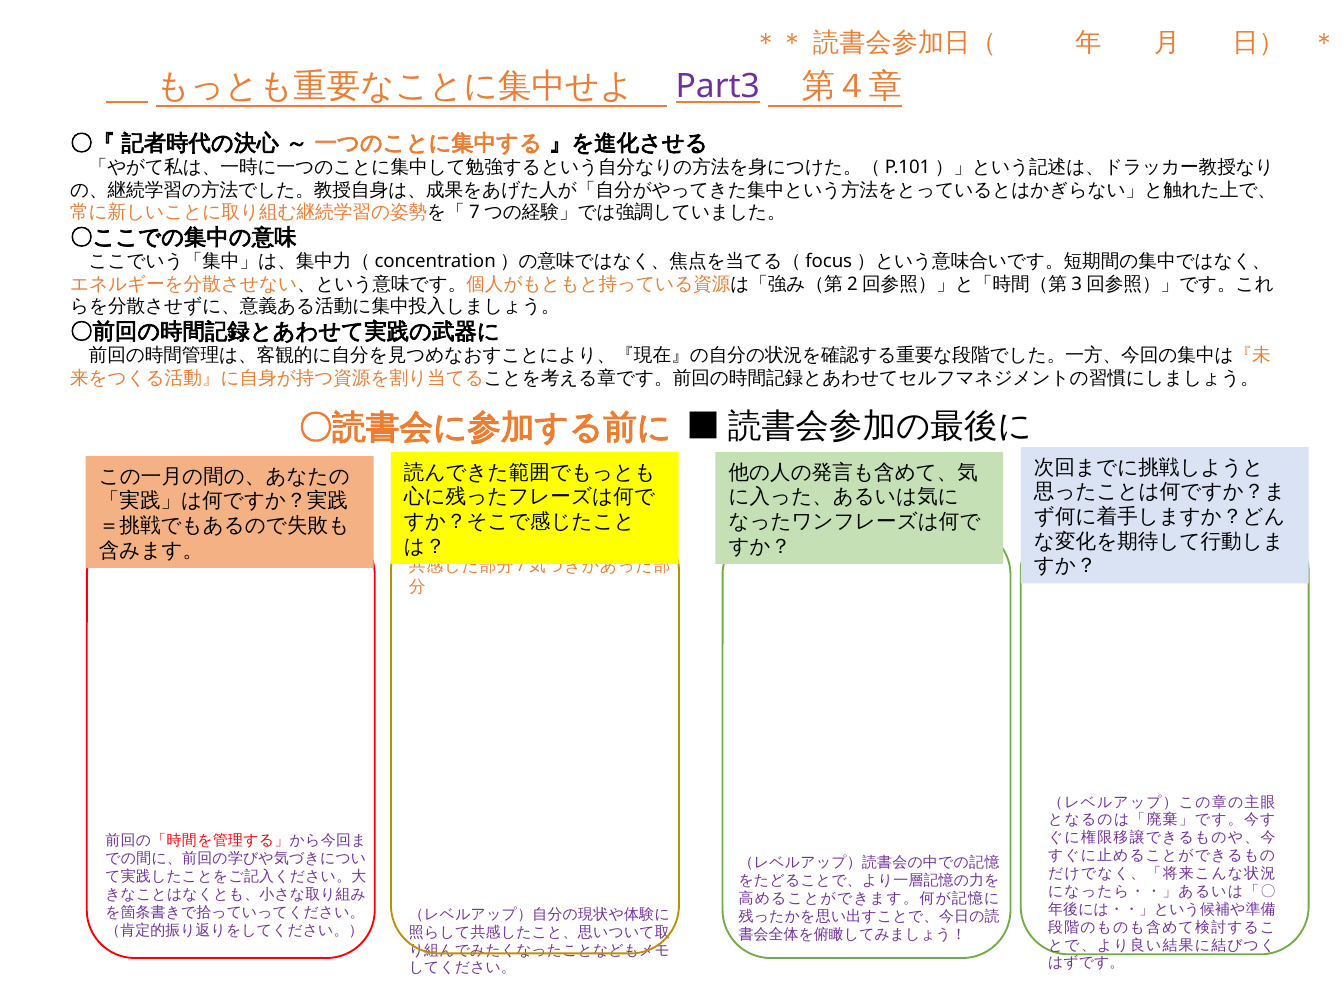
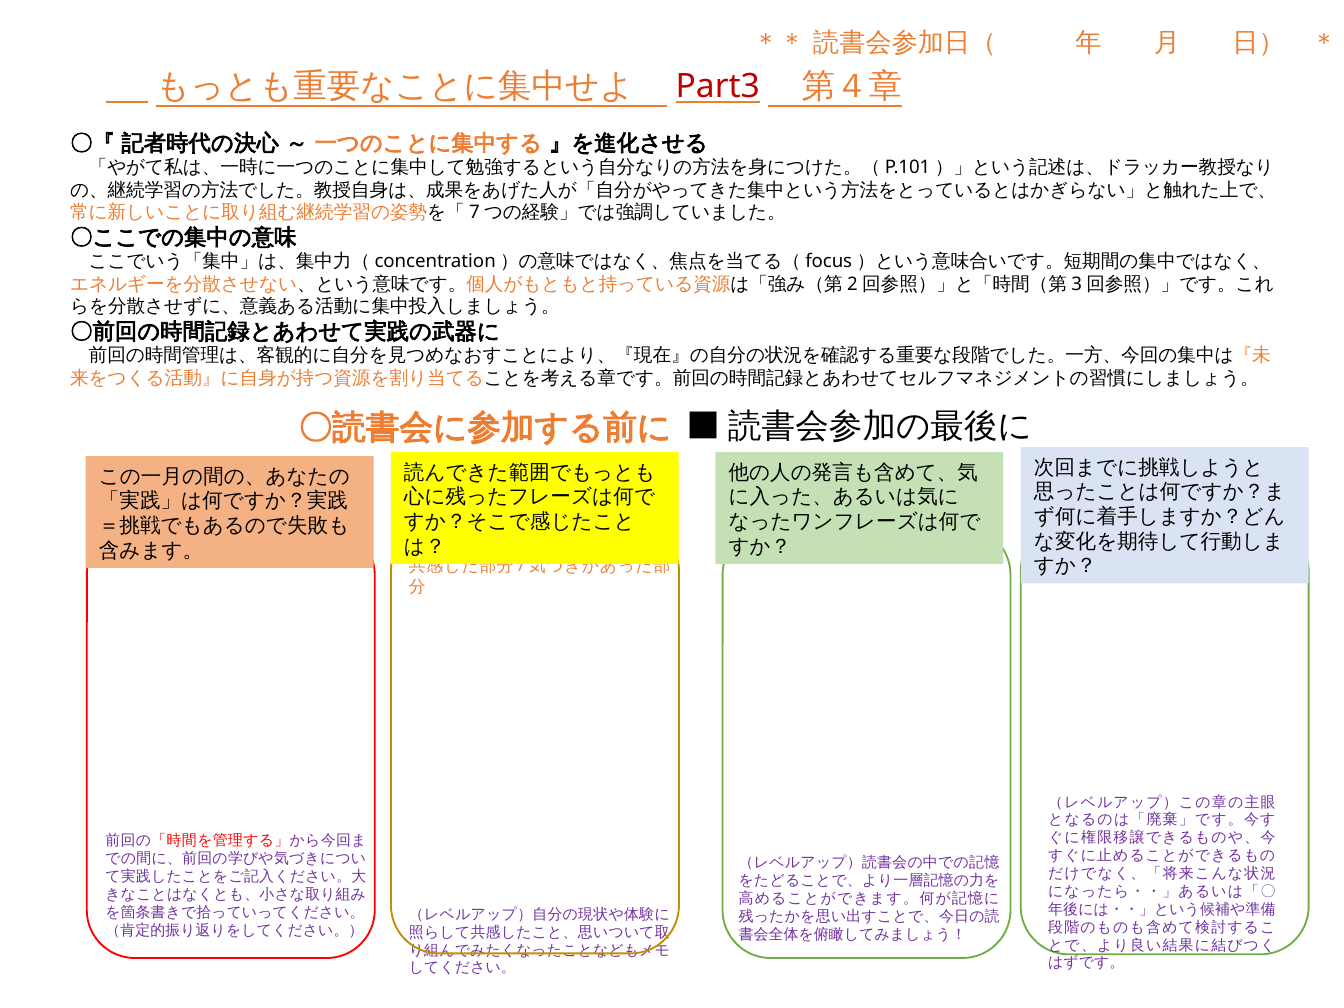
Part3 colour: purple -> red (718, 87)
